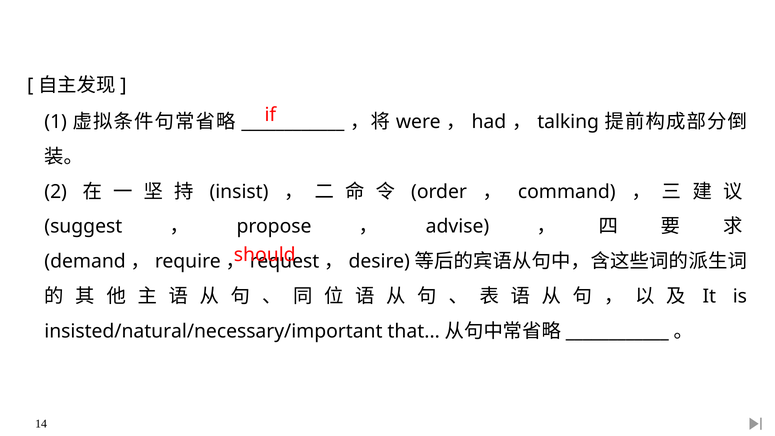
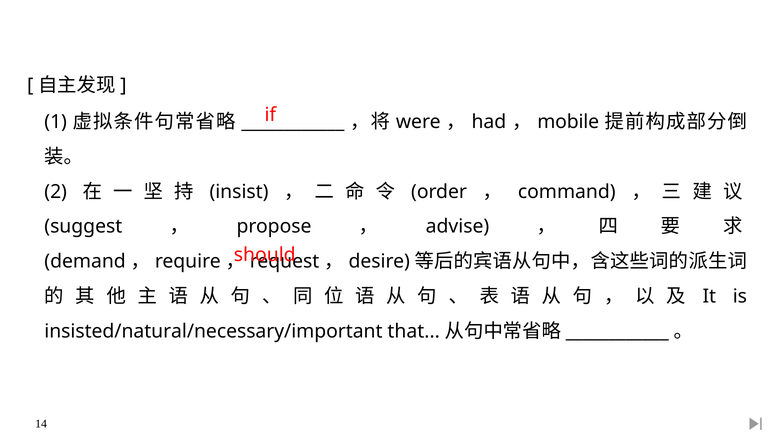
talking: talking -> mobile (568, 122)
